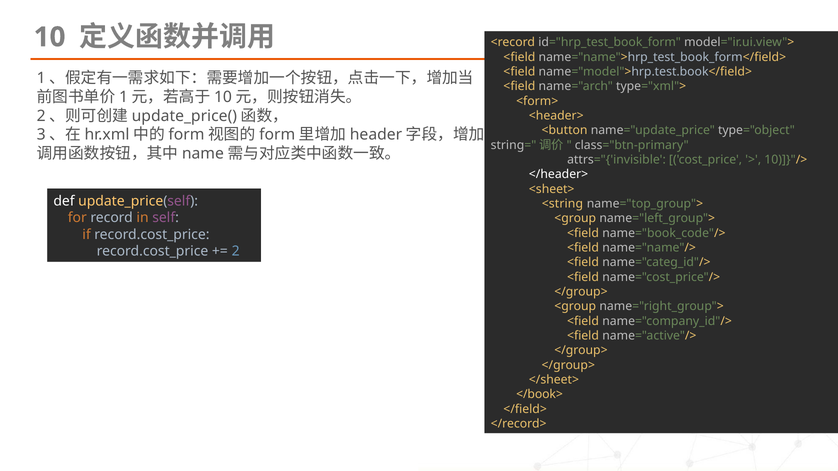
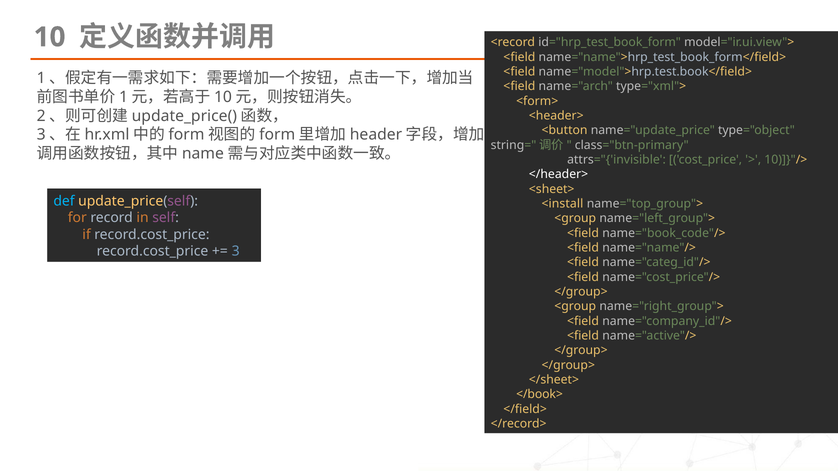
def colour: white -> light blue (64, 201)
<string: <string -> <install (562, 204)
2: 2 -> 3 (236, 251)
